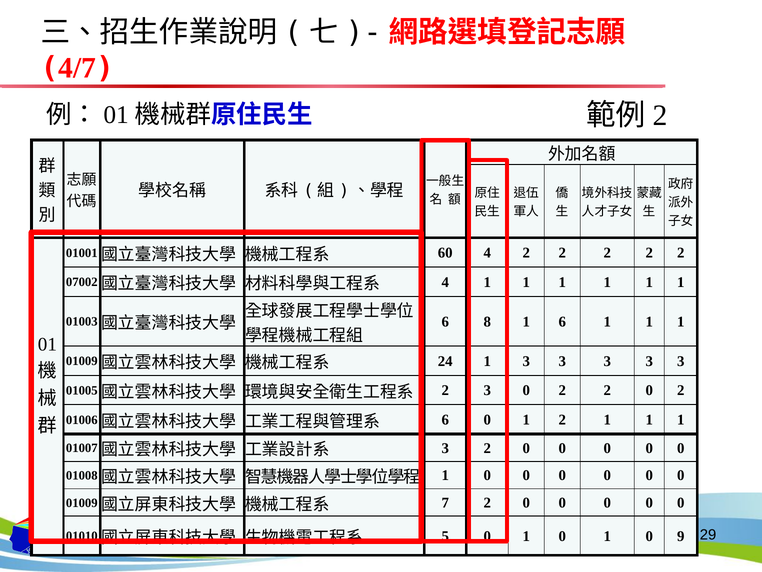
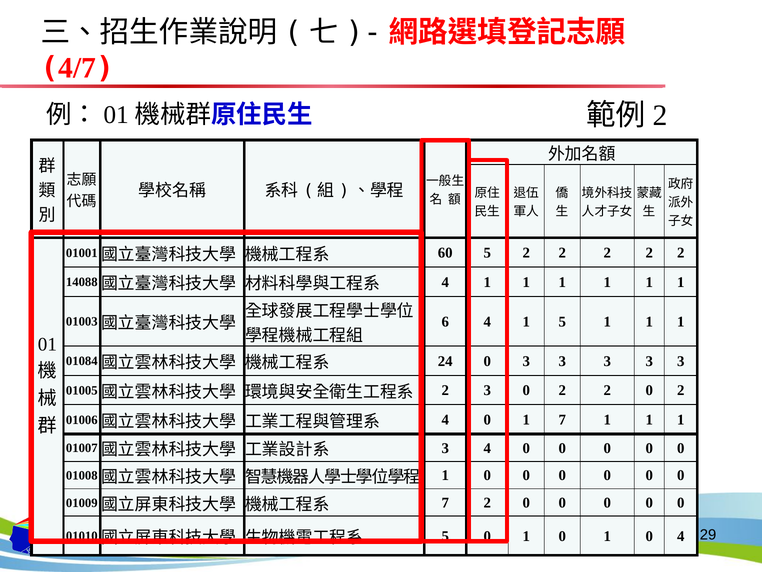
60 4: 4 -> 5 (487, 253)
07002: 07002 -> 14088 (82, 282)
6 8: 8 -> 4 (487, 321)
1 6: 6 -> 5 (562, 321)
01009: 01009 -> 01084 (82, 361)
24 1: 1 -> 0 (487, 361)
6: 6 -> 4 (445, 419)
1 2: 2 -> 7 (562, 419)
3 2: 2 -> 4 (487, 448)
0 9: 9 -> 4 (681, 536)
